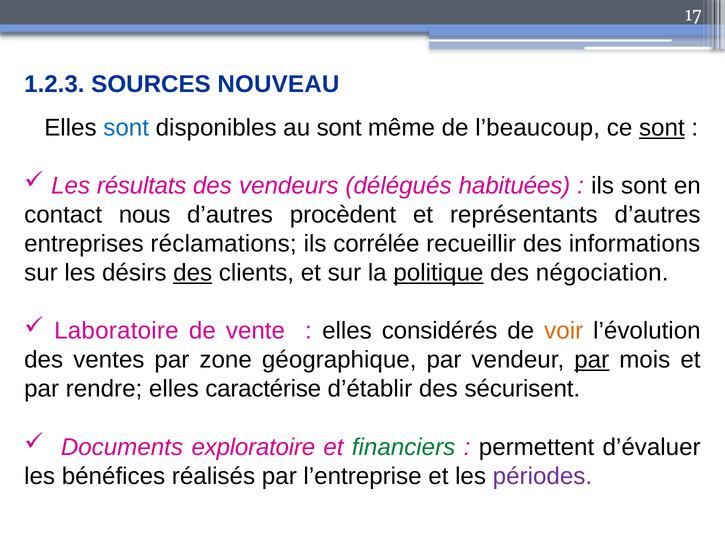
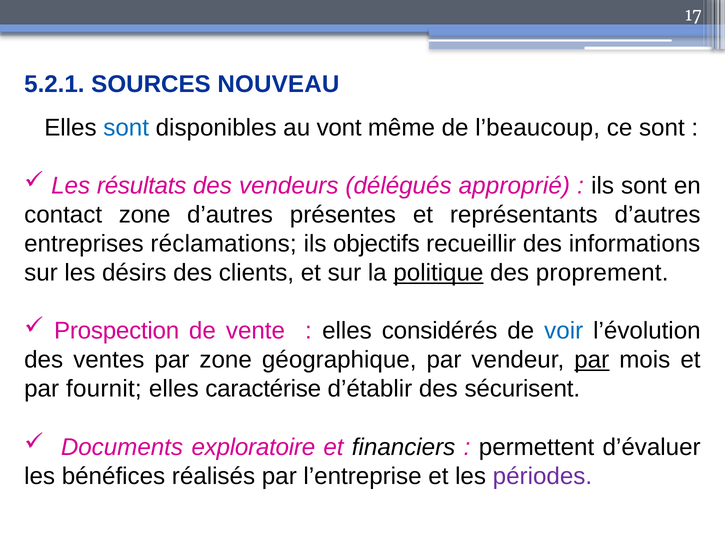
1.2.3: 1.2.3 -> 5.2.1 (54, 84)
au sont: sont -> vont (339, 128)
sont underline: present -> none (662, 128)
habituées: habituées -> approprié (514, 186)
contact nous: nous -> zone (145, 215)
procèdent: procèdent -> présentes (343, 215)
corrélée: corrélée -> objectifs (376, 244)
des underline: present -> none (193, 273)
négociation: négociation -> proprement (602, 273)
Laboratoire: Laboratoire -> Prospection (117, 331)
voir colour: orange -> blue (564, 331)
rendre: rendre -> fournit (104, 389)
financiers colour: green -> black (404, 447)
